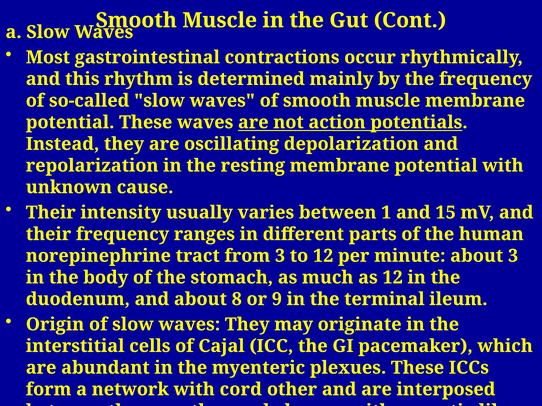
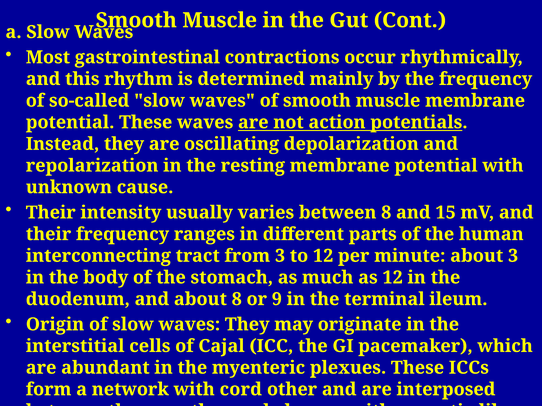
between 1: 1 -> 8 (386, 213)
norepinephrine: norepinephrine -> interconnecting (98, 256)
